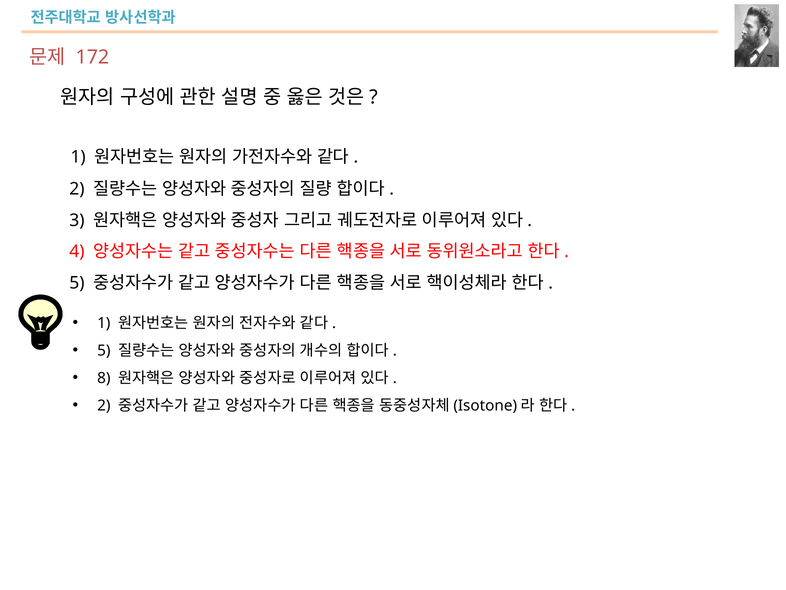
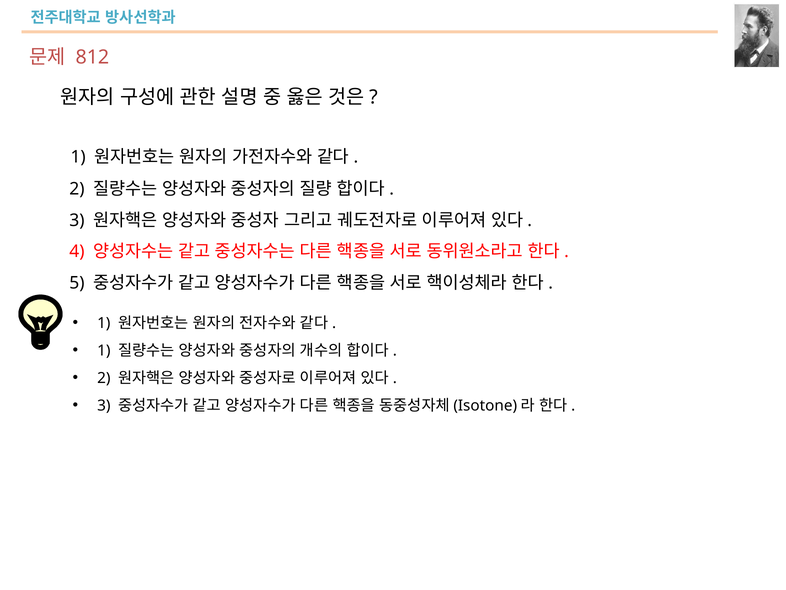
172: 172 -> 812 (92, 57)
5: 5 -> 1 (104, 350)
8: 8 -> 2 (104, 378)
2: 2 -> 3 (104, 405)
